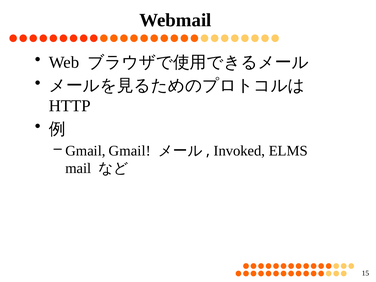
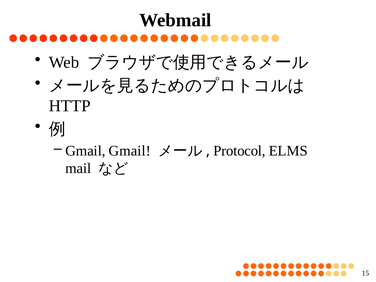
Invoked: Invoked -> Protocol (239, 151)
